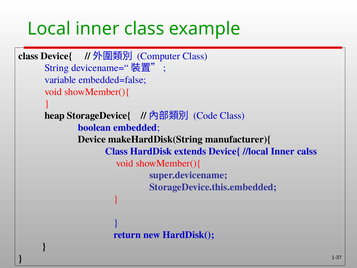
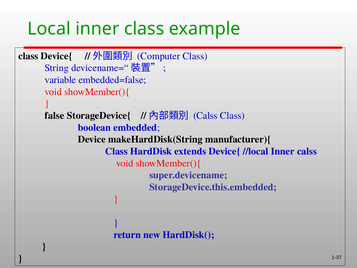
heap: heap -> false (55, 116)
Code: Code -> Calss (205, 116)
